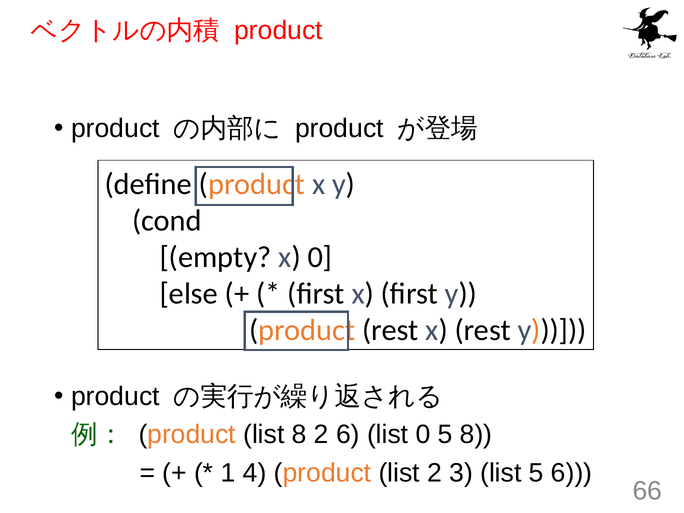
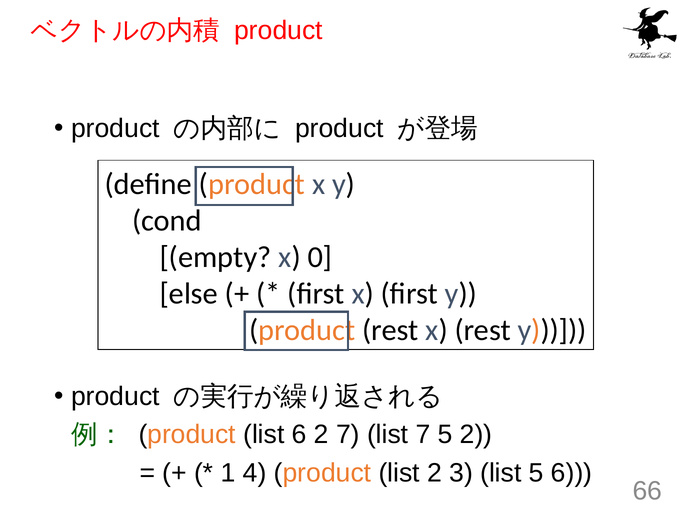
list 8: 8 -> 6 (299, 435)
2 6: 6 -> 7 (348, 435)
list 0: 0 -> 7 (423, 435)
5 8: 8 -> 2 (476, 435)
